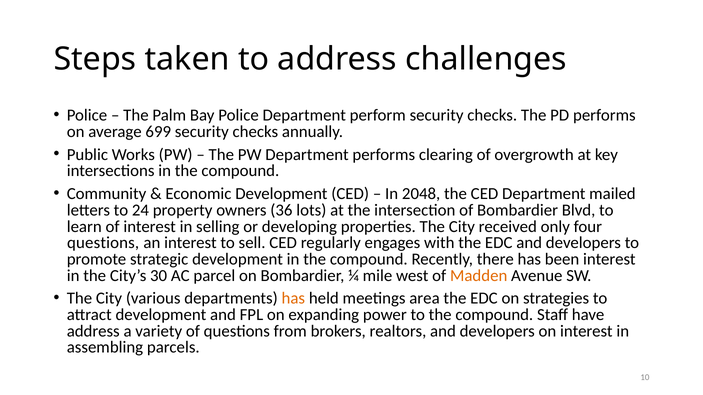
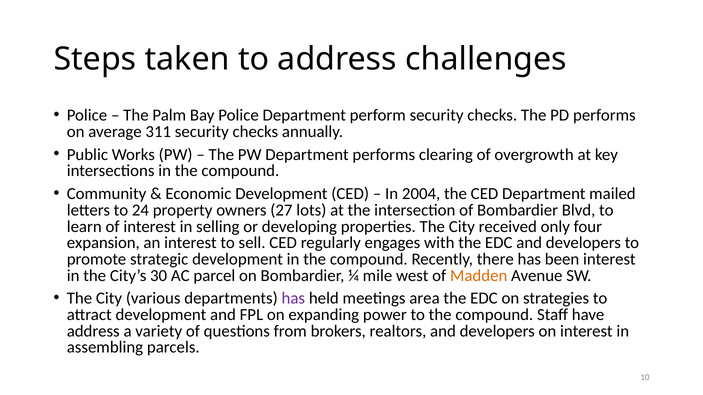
699: 699 -> 311 (158, 132)
2048: 2048 -> 2004 (421, 194)
36: 36 -> 27 (281, 210)
questions: questions -> expansion (103, 243)
has colour: orange -> purple (293, 299)
